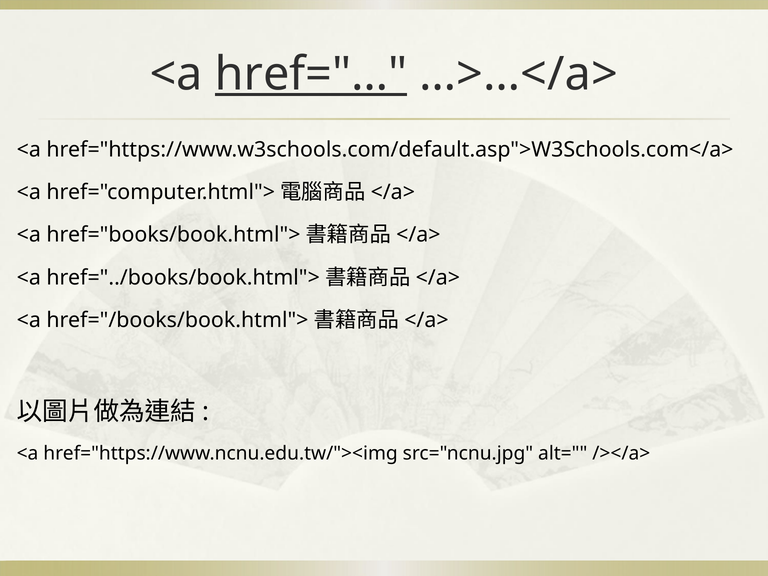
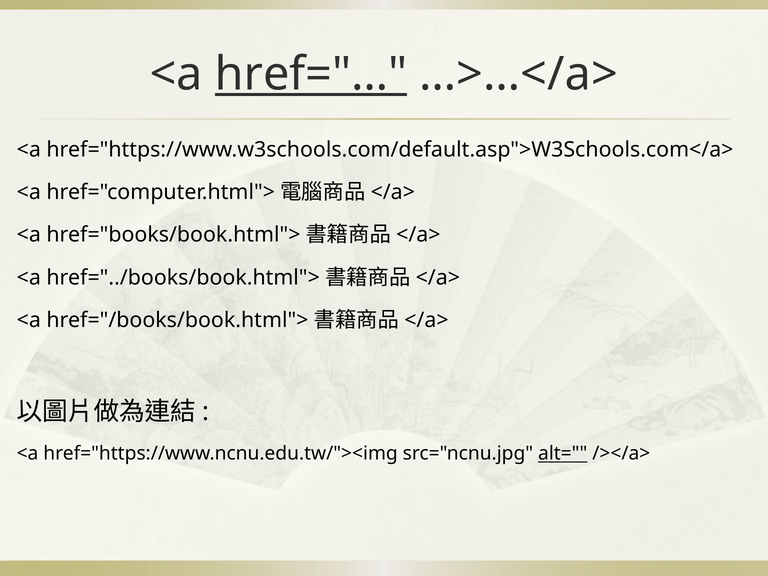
alt= underline: none -> present (563, 454)
